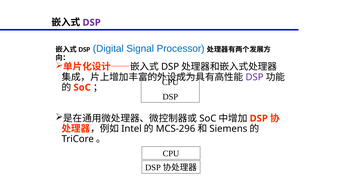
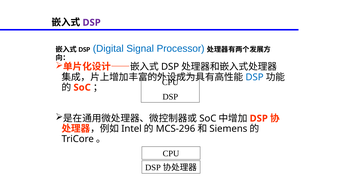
DSP colour: purple -> blue (255, 77)
